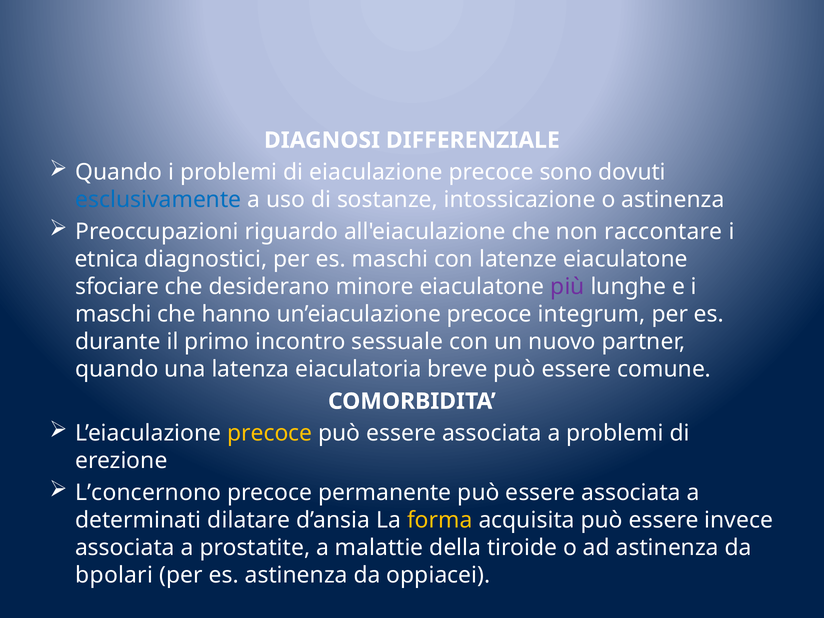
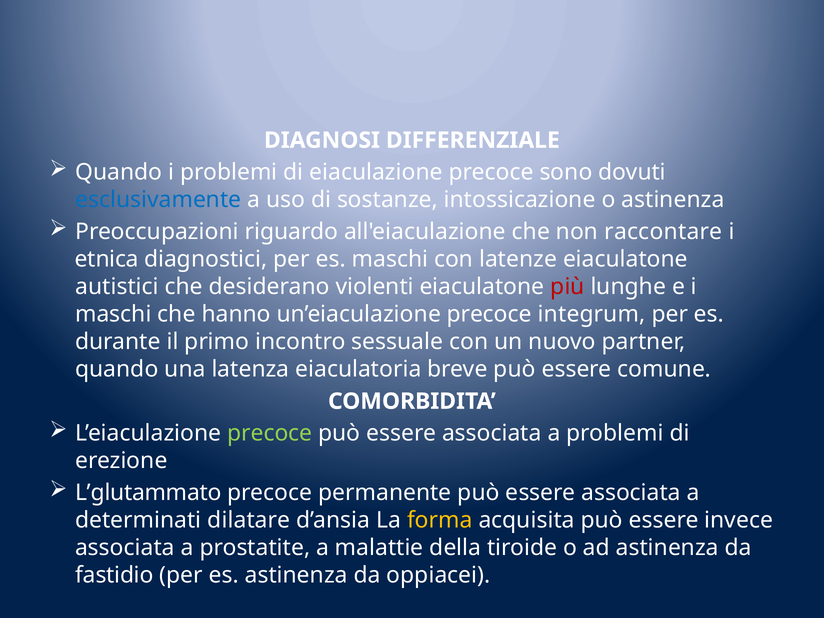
sfociare: sfociare -> autistici (117, 287)
minore: minore -> violenti (375, 287)
più colour: purple -> red (568, 287)
precoce colour: yellow -> light green (270, 433)
L’concernono: L’concernono -> L’glutammato (148, 493)
bpolari: bpolari -> fastidio (114, 575)
